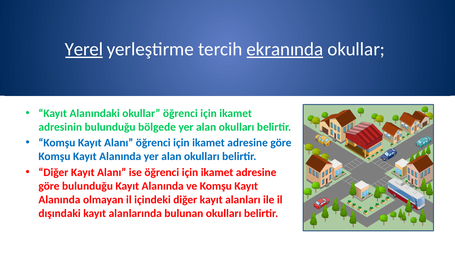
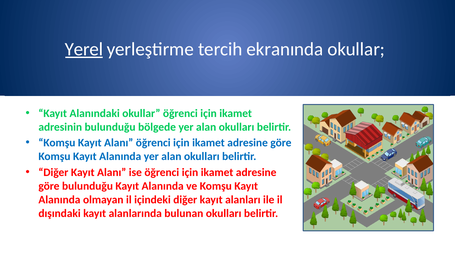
ekranında underline: present -> none (285, 49)
